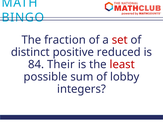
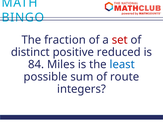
Their: Their -> Miles (61, 64)
least colour: red -> blue (122, 64)
lobby: lobby -> route (125, 76)
